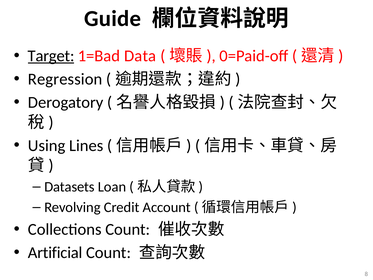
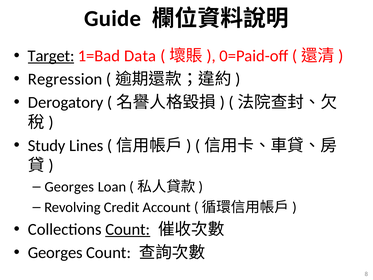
Using: Using -> Study (47, 145)
Datasets: Datasets -> Georges (69, 187)
Count underline: none -> present (128, 229)
Artificial: Artificial -> Georges (55, 252)
